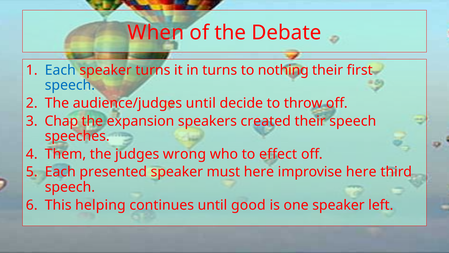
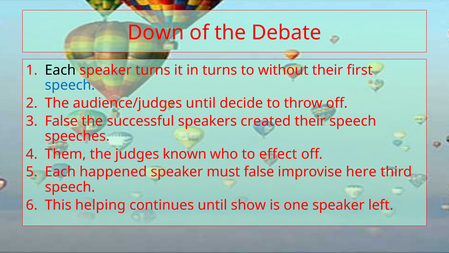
When: When -> Down (156, 33)
Each colour: blue -> black (60, 70)
nothing: nothing -> without (283, 70)
Chap: Chap -> False (61, 121)
expansion: expansion -> successful (140, 121)
wrong: wrong -> known (185, 154)
presented: presented -> happened (113, 172)
must here: here -> false (259, 172)
good: good -> show (248, 205)
